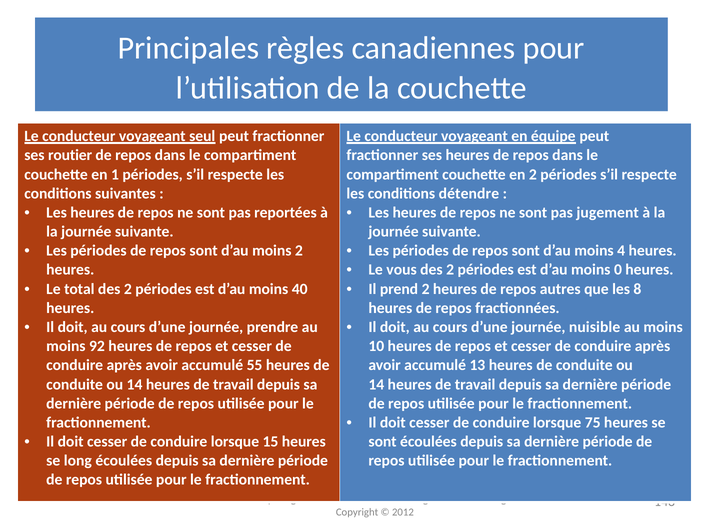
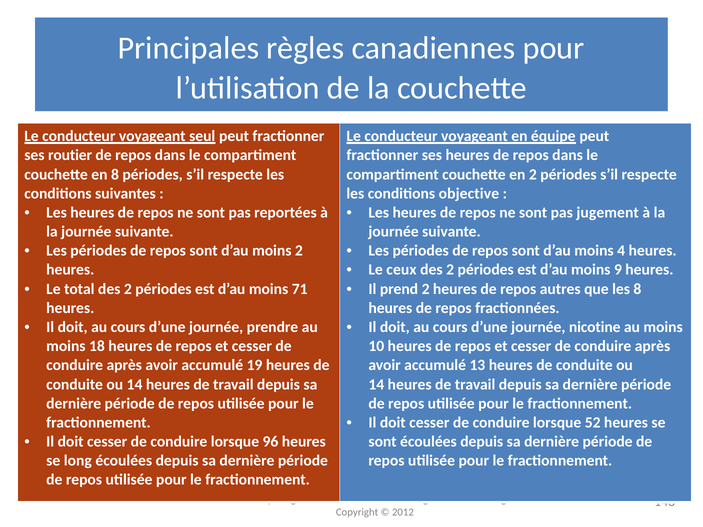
en 1: 1 -> 8 (115, 174)
détendre: détendre -> objective (469, 194)
vous: vous -> ceux (401, 270)
0: 0 -> 9 (618, 270)
40: 40 -> 71 (300, 289)
nuisible: nuisible -> nicotine (595, 327)
92: 92 -> 18 (97, 346)
55: 55 -> 19 (255, 365)
75: 75 -> 52 (593, 423)
15: 15 -> 96 (270, 442)
